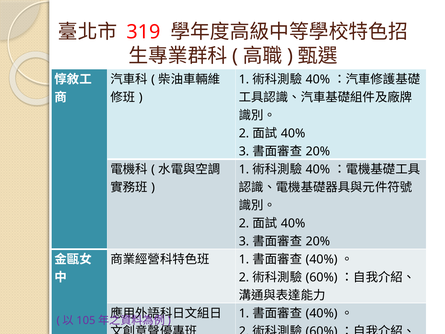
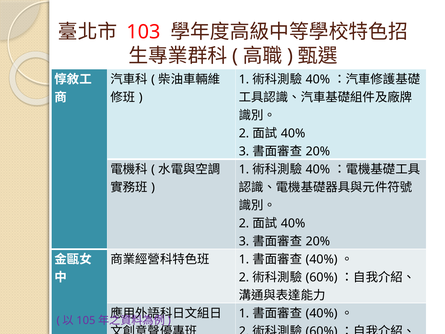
319: 319 -> 103 (143, 32)
